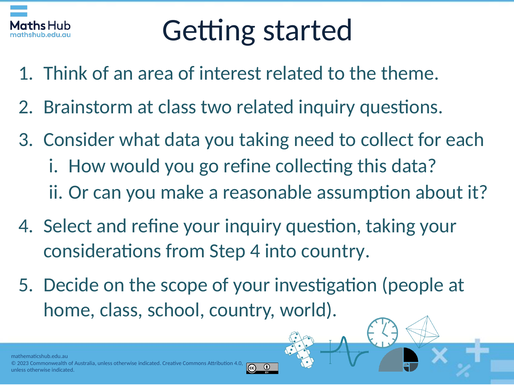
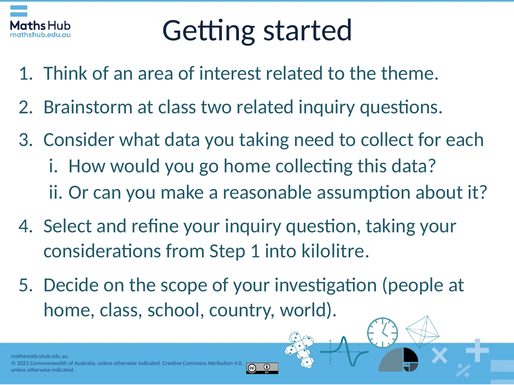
go refine: refine -> home (247, 166)
Step 4: 4 -> 1 (255, 251)
into country: country -> kilolitre (336, 251)
